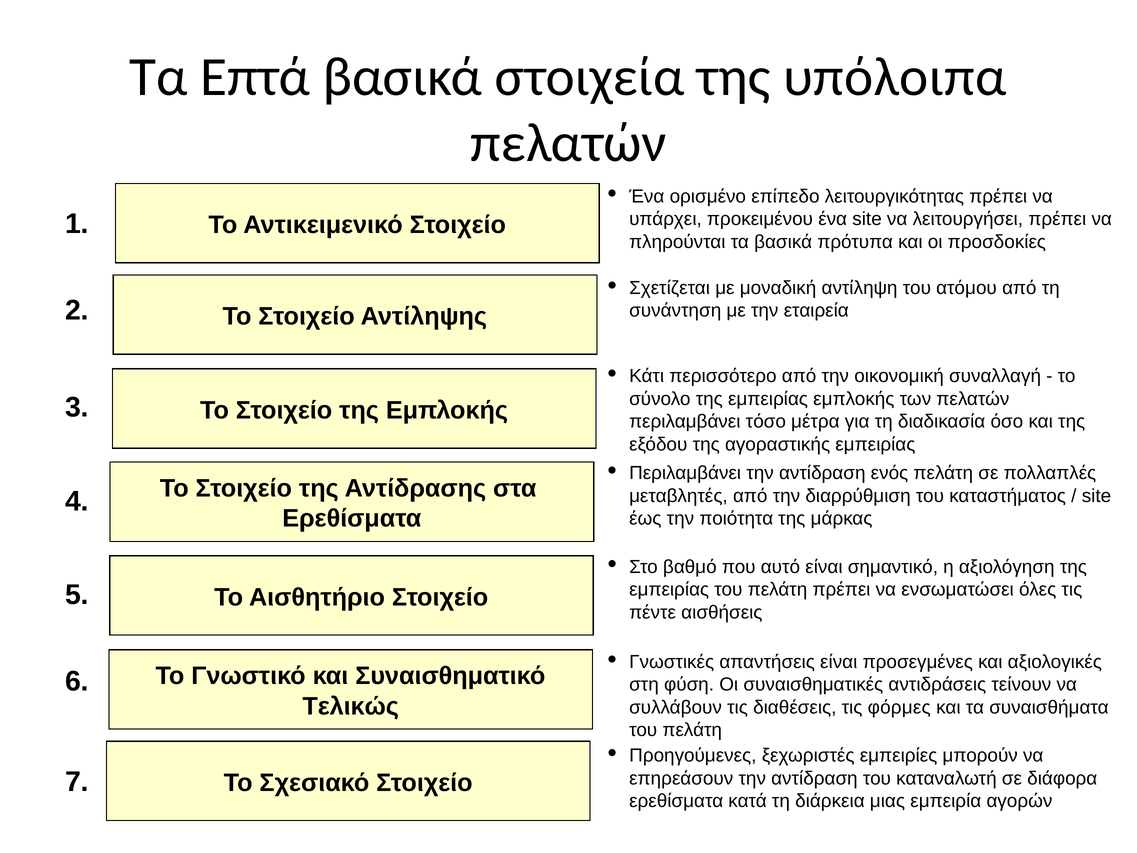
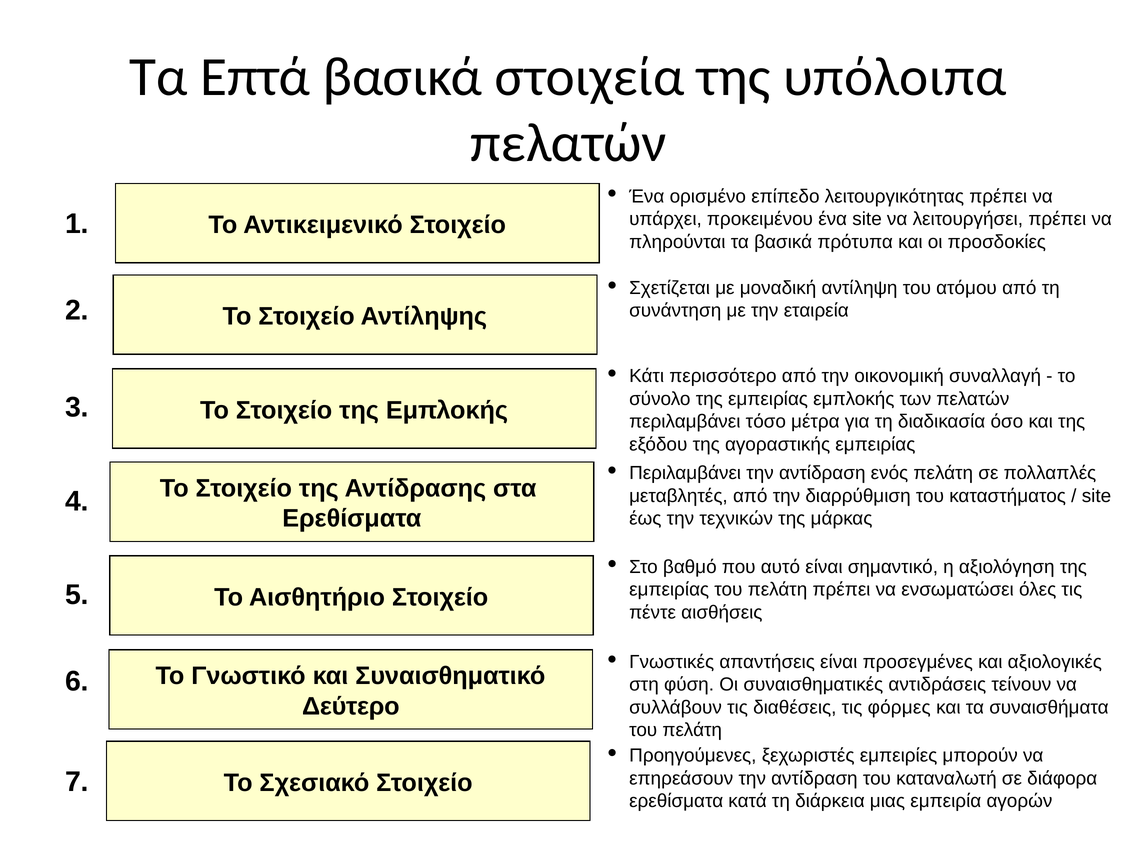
ποιότητα: ποιότητα -> τεχνικών (736, 519)
Τελικώς: Τελικώς -> Δεύτερο (351, 706)
